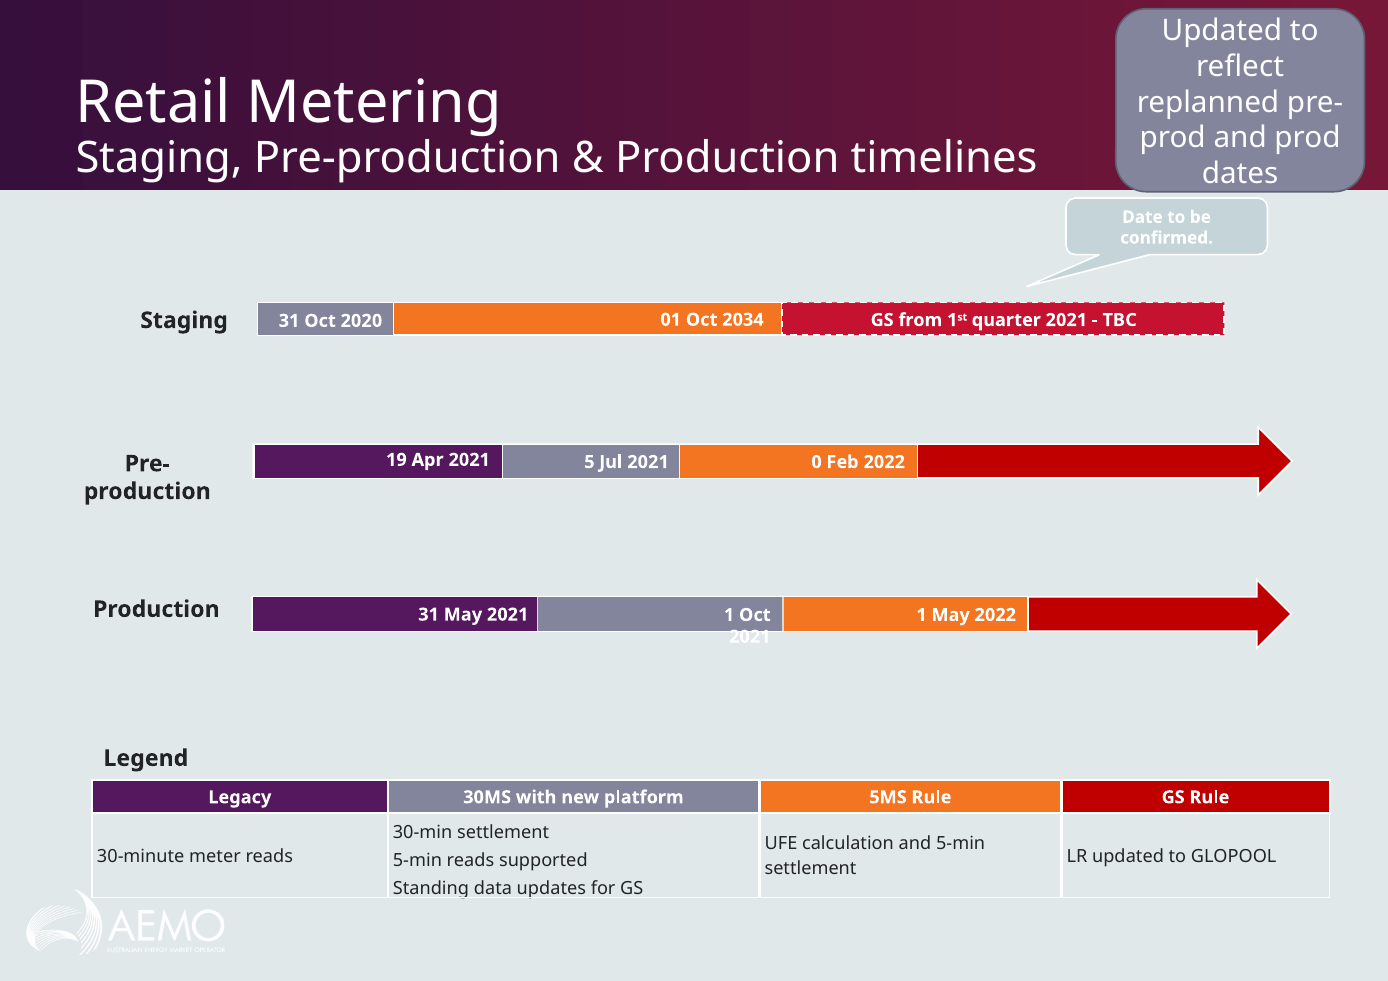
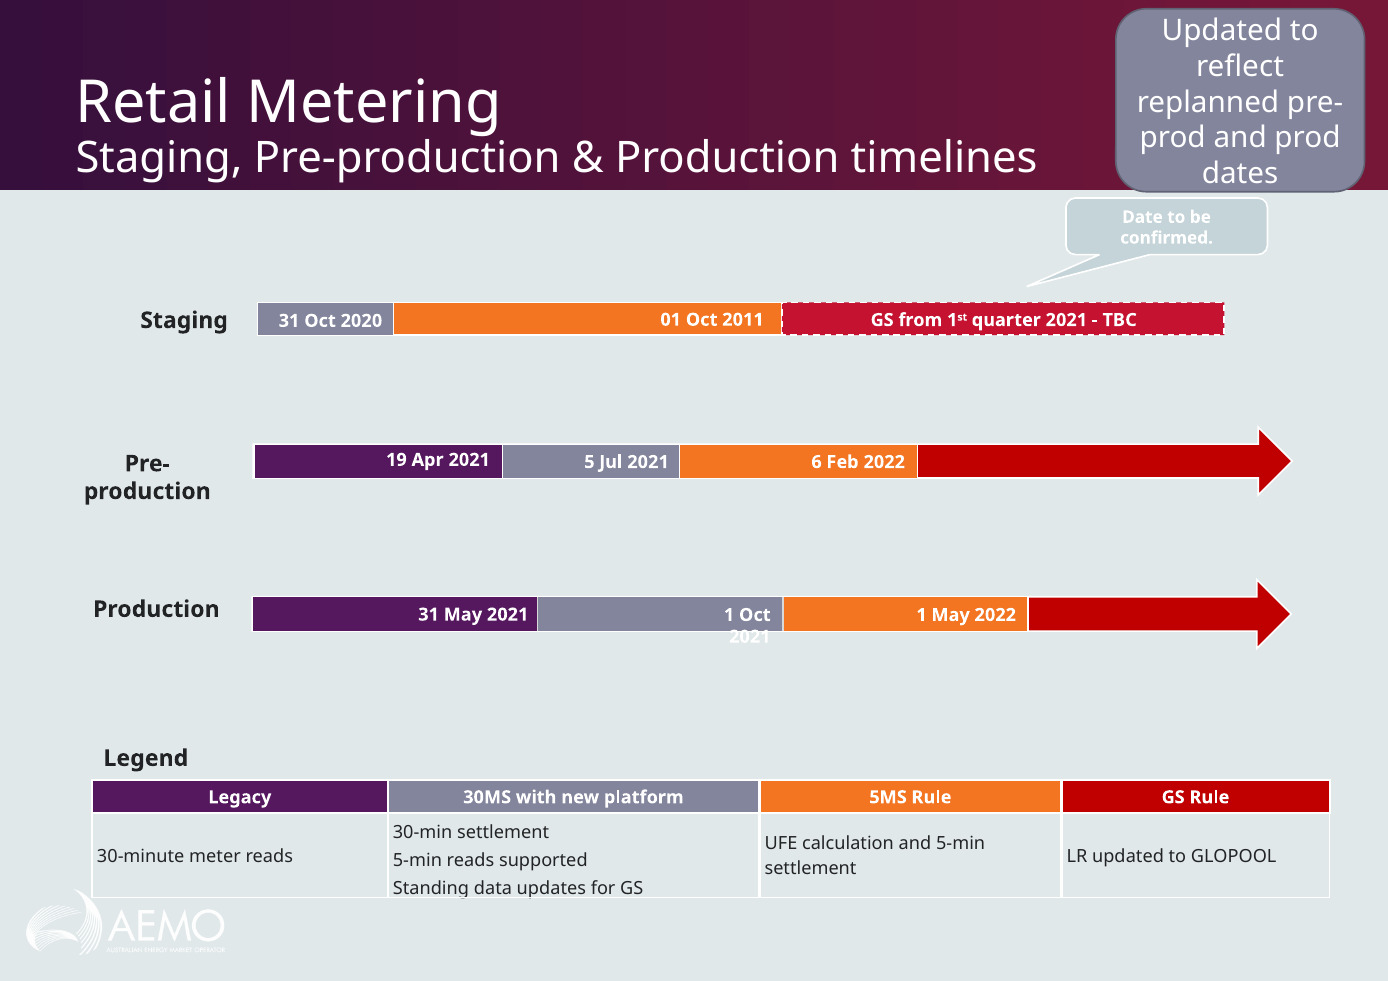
2034: 2034 -> 2011 (743, 320)
0: 0 -> 6 (817, 462)
